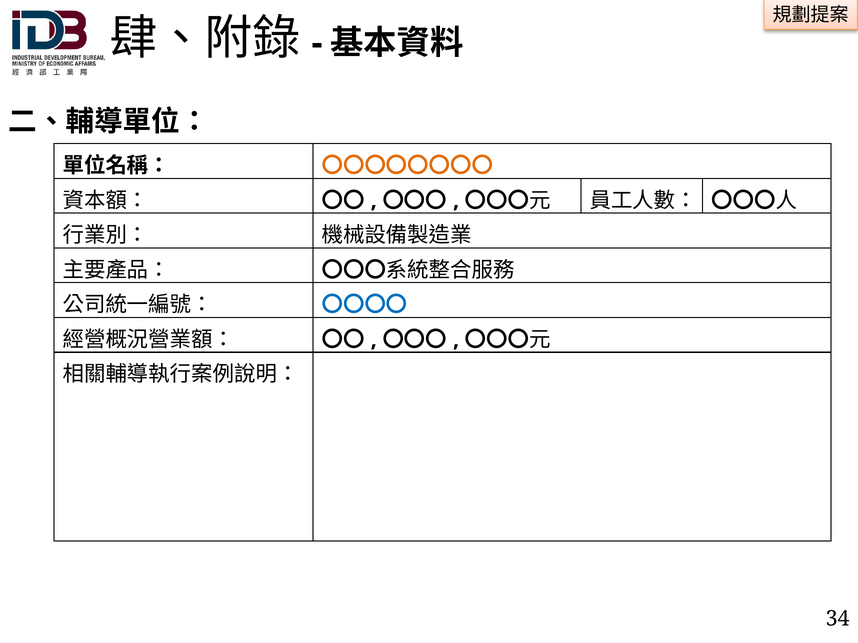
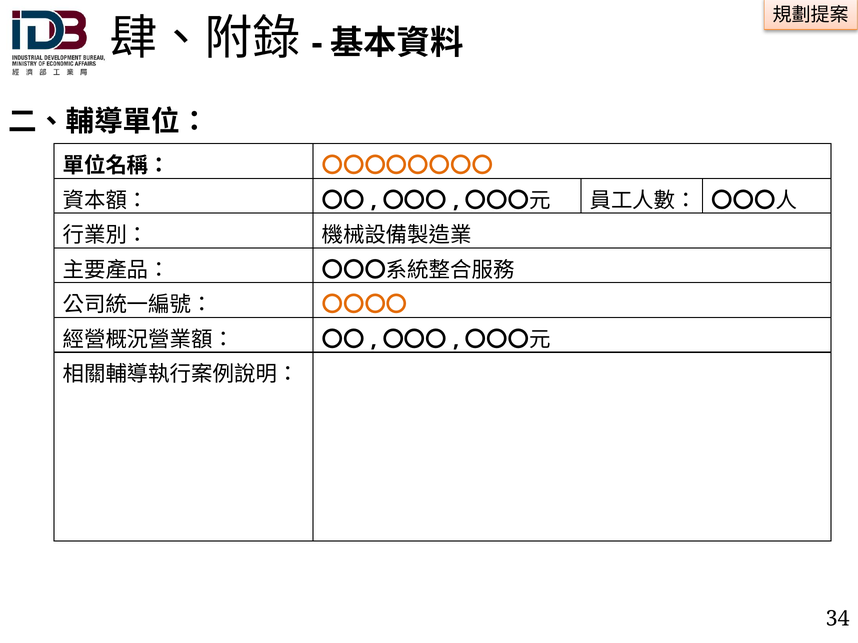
〇〇〇〇 colour: blue -> orange (365, 305)
